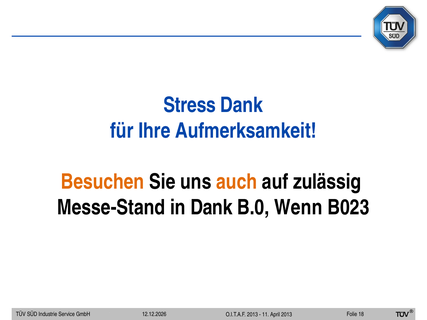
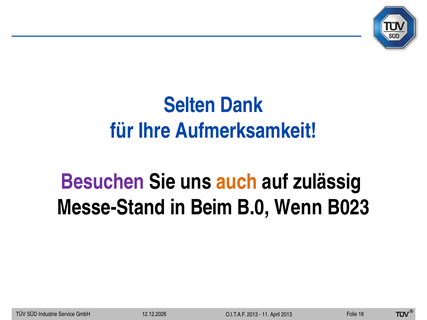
Stress: Stress -> Selten (190, 105)
Besuchen colour: orange -> purple (103, 182)
in Dank: Dank -> Beim (211, 208)
